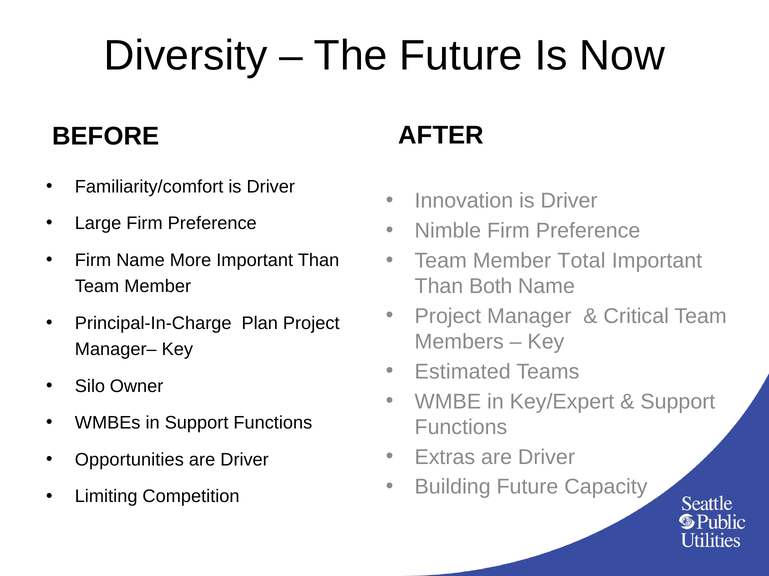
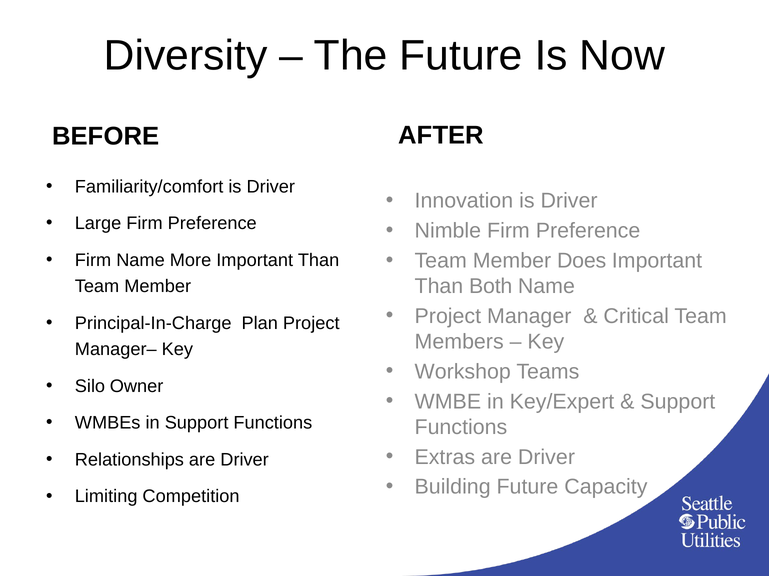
Total: Total -> Does (582, 261)
Estimated: Estimated -> Workshop (463, 372)
Opportunities: Opportunities -> Relationships (129, 460)
